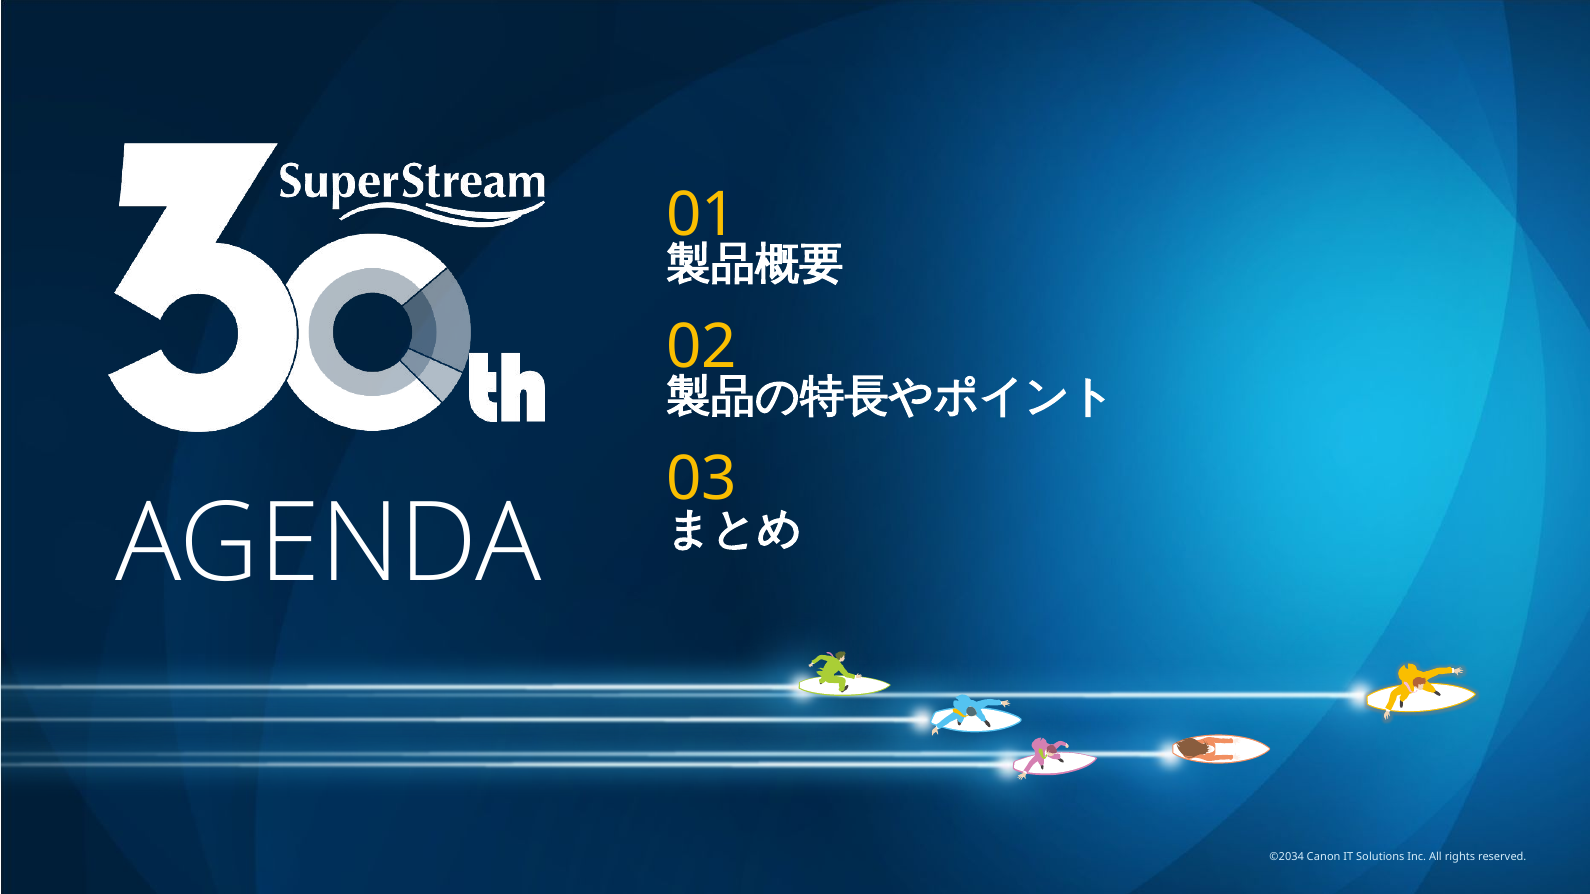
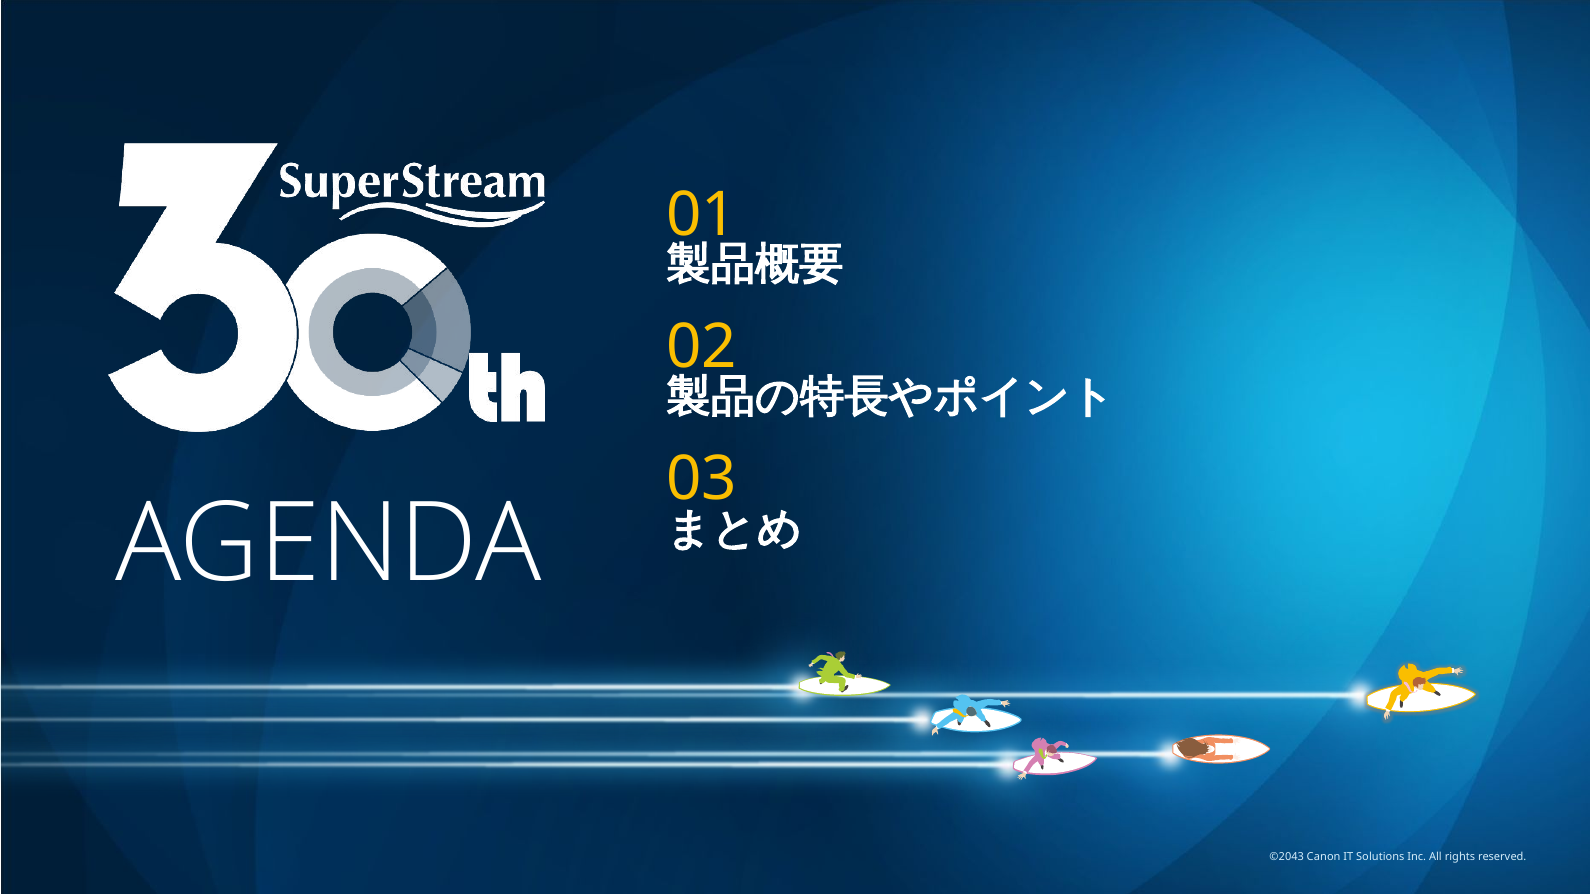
©2034: ©2034 -> ©2043 (1287, 857)
